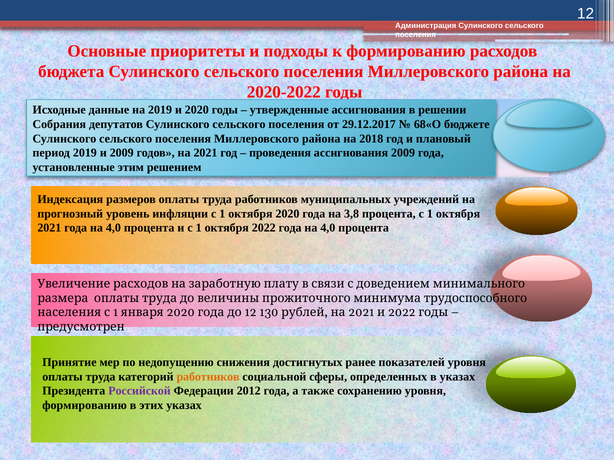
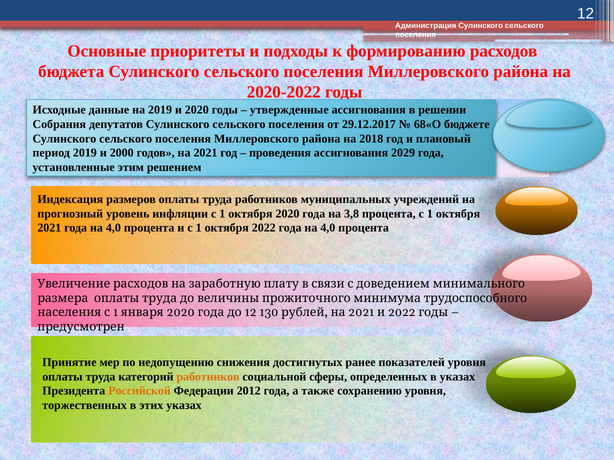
и 2009: 2009 -> 2000 (122, 153)
ассигнования 2009: 2009 -> 2029 (403, 153)
Российской colour: purple -> orange (140, 391)
формированию: формированию -> торжественных (85, 406)
